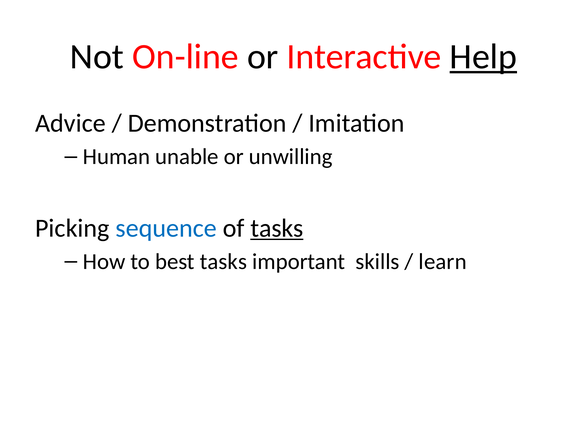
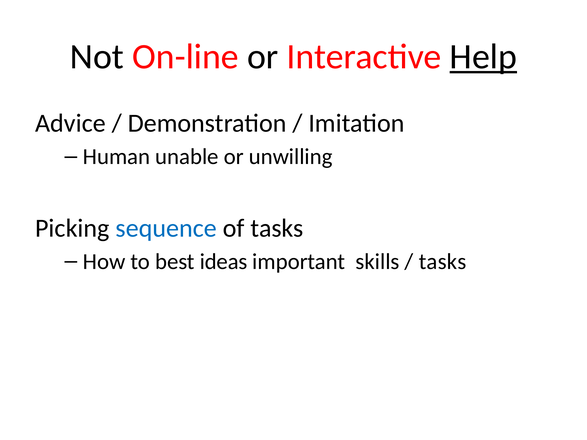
tasks underline: present -> none (277, 228)
best tasks: tasks -> ideas (224, 262)
learn: learn -> tasks (443, 262)
